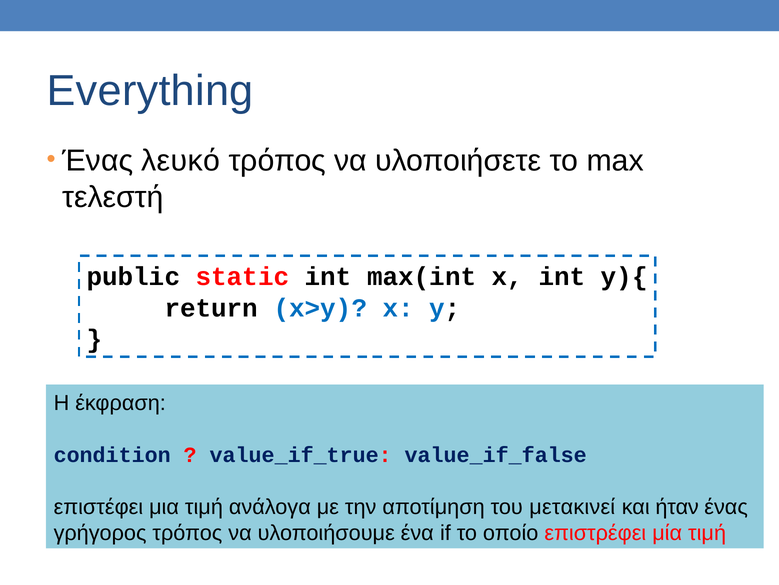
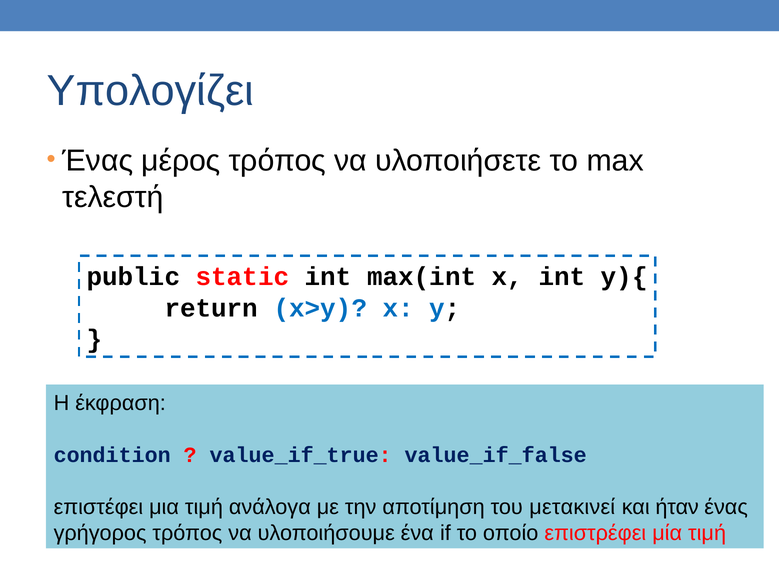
Everything: Everything -> Υπολογίζει (150, 91)
λευκό: λευκό -> μέρος (181, 161)
